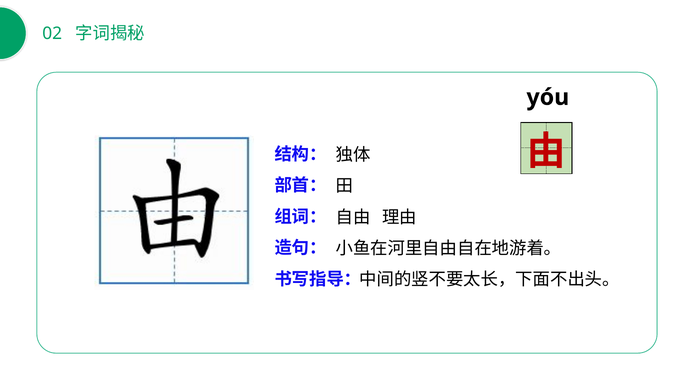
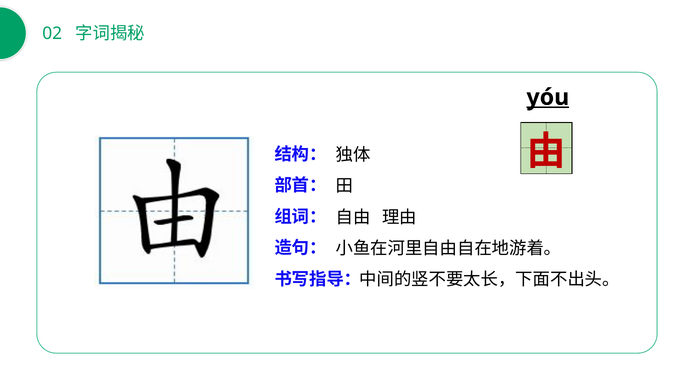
yóu underline: none -> present (548, 97)
